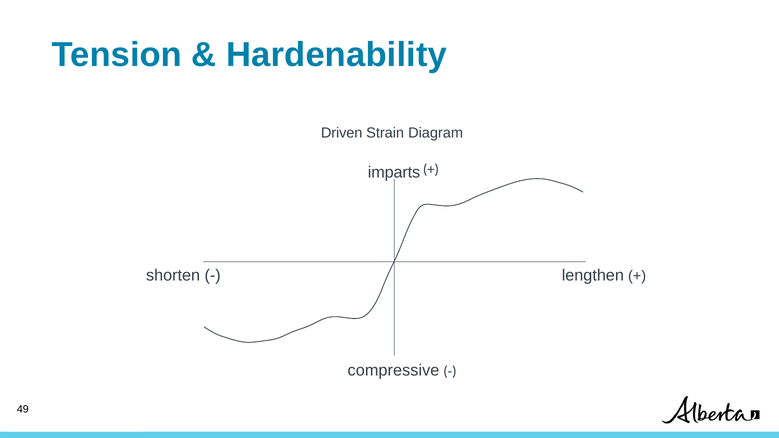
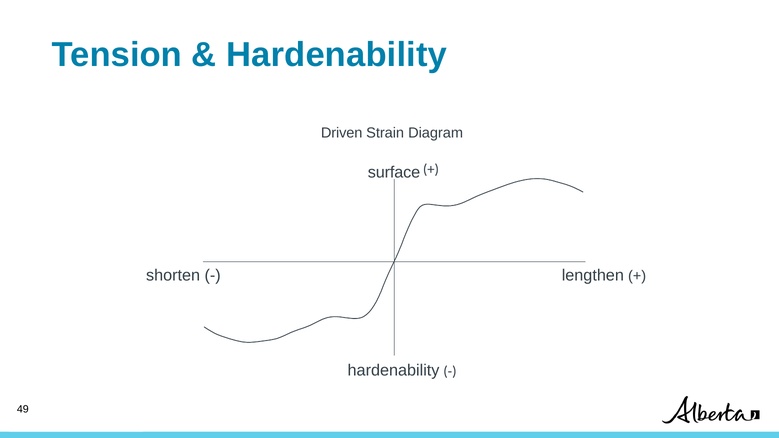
imparts: imparts -> surface (394, 172)
compressive: compressive -> hardenability (394, 371)
